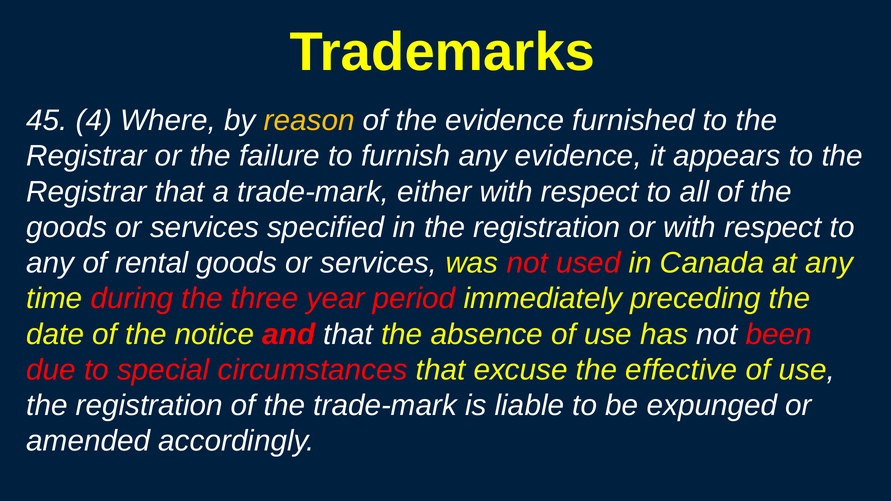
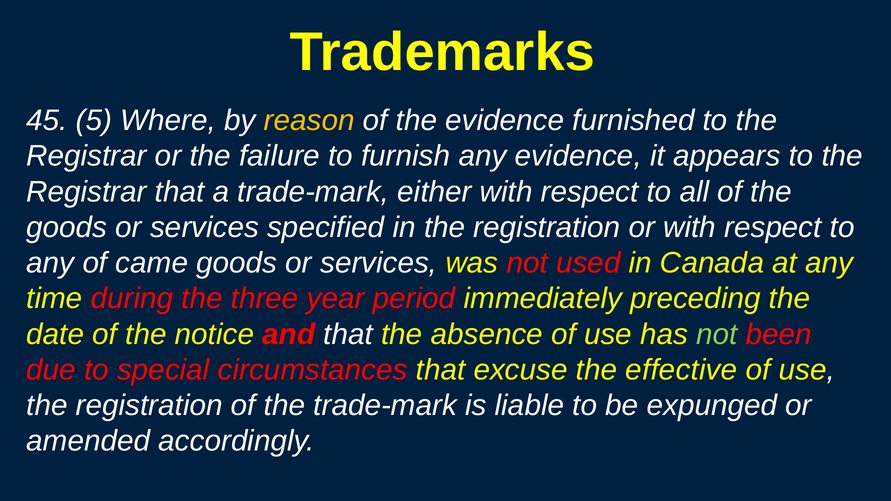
4: 4 -> 5 (94, 121)
rental: rental -> came (152, 263)
not colour: white -> light green (717, 334)
